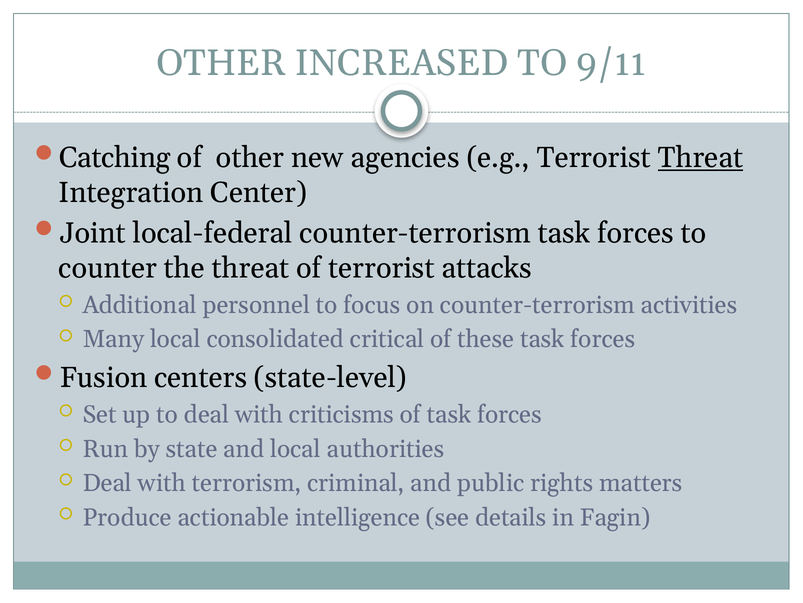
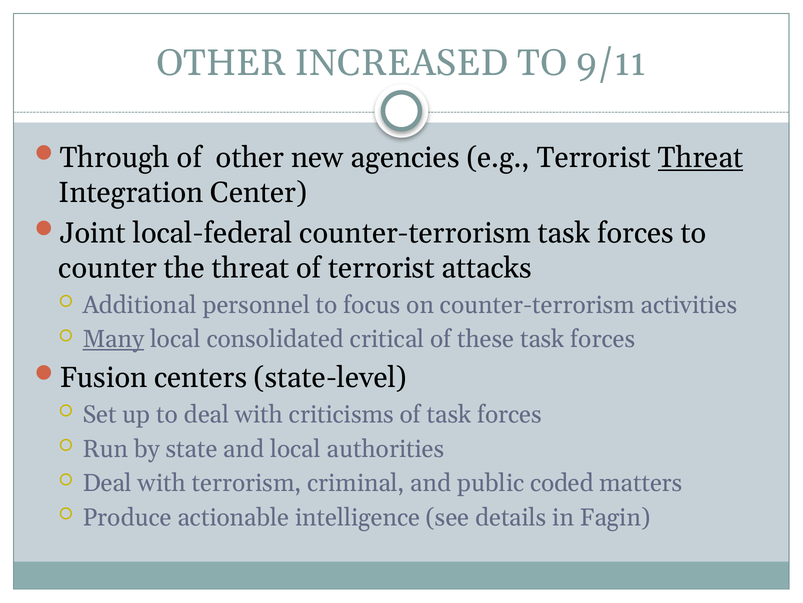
Catching: Catching -> Through (115, 157)
Many underline: none -> present (113, 339)
rights: rights -> coded (562, 483)
